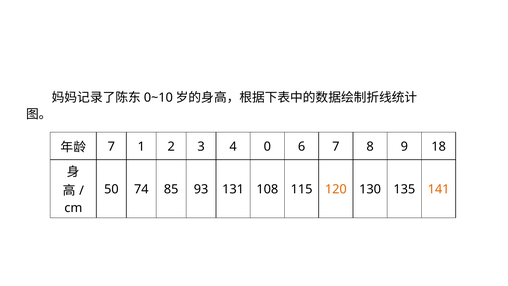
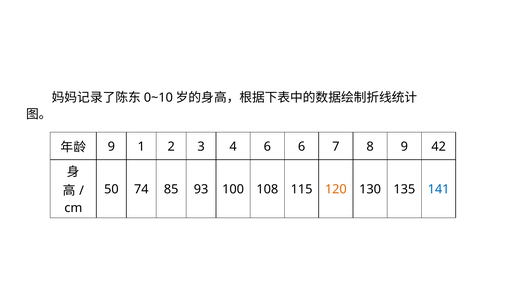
7: 7 -> 9 (111, 146)
4 0: 0 -> 6 (267, 146)
18: 18 -> 42 (439, 146)
131: 131 -> 100 (233, 189)
141 colour: orange -> blue (439, 189)
